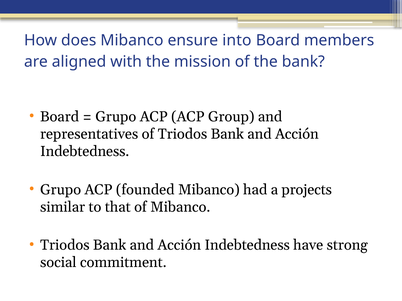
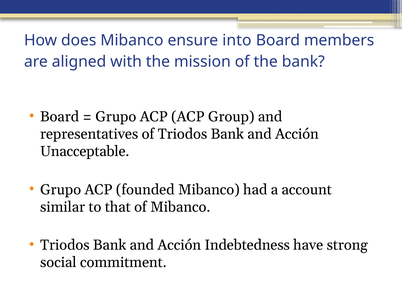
Indebtedness: Indebtedness -> Unacceptable (85, 152)
projects: projects -> account (307, 190)
